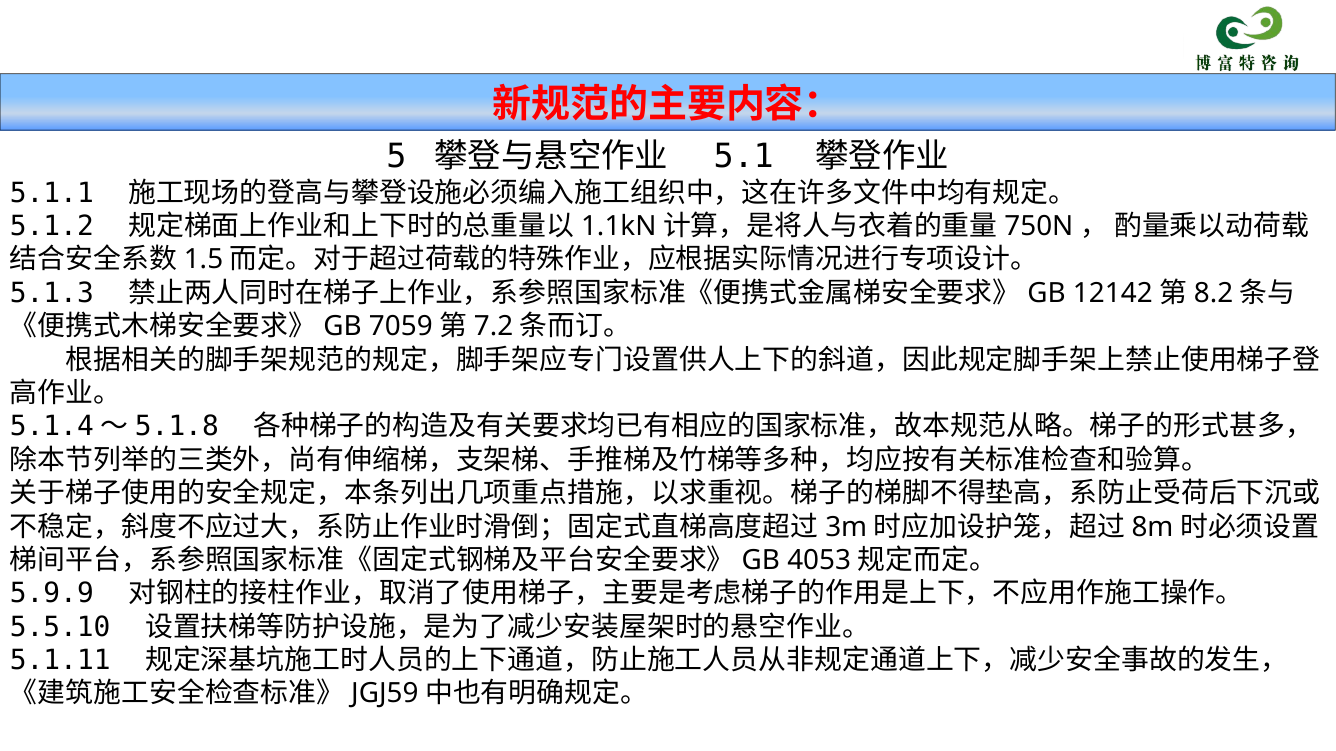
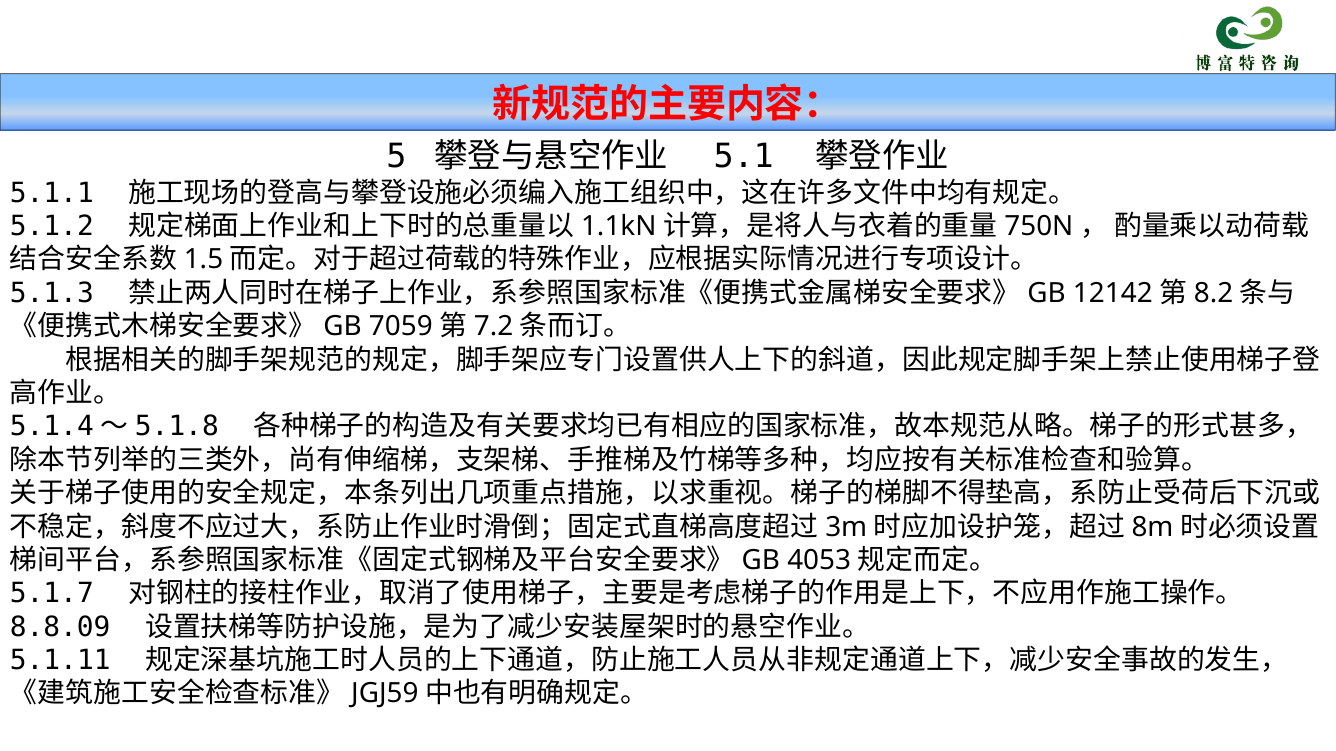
5.9.9: 5.9.9 -> 5.1.7 (52, 594)
5.5.10: 5.5.10 -> 8.8.09 (60, 627)
